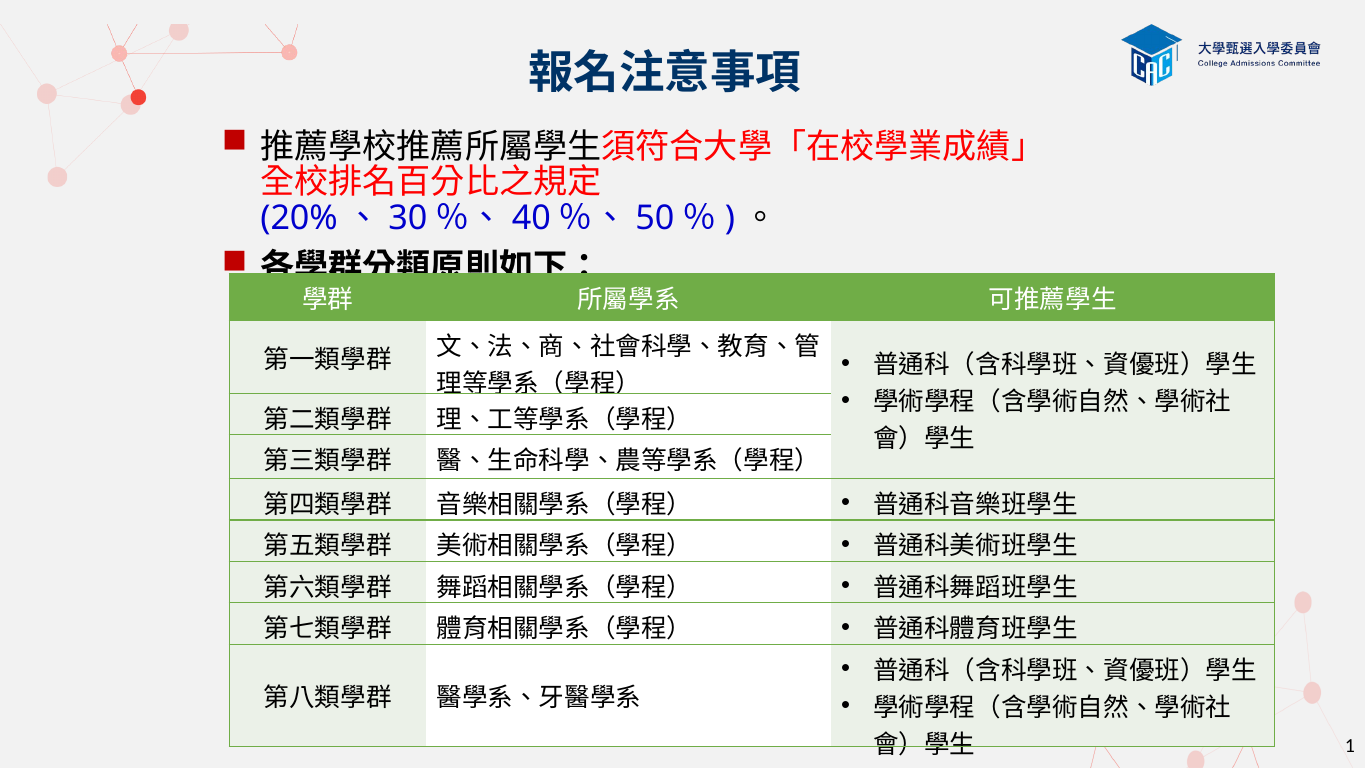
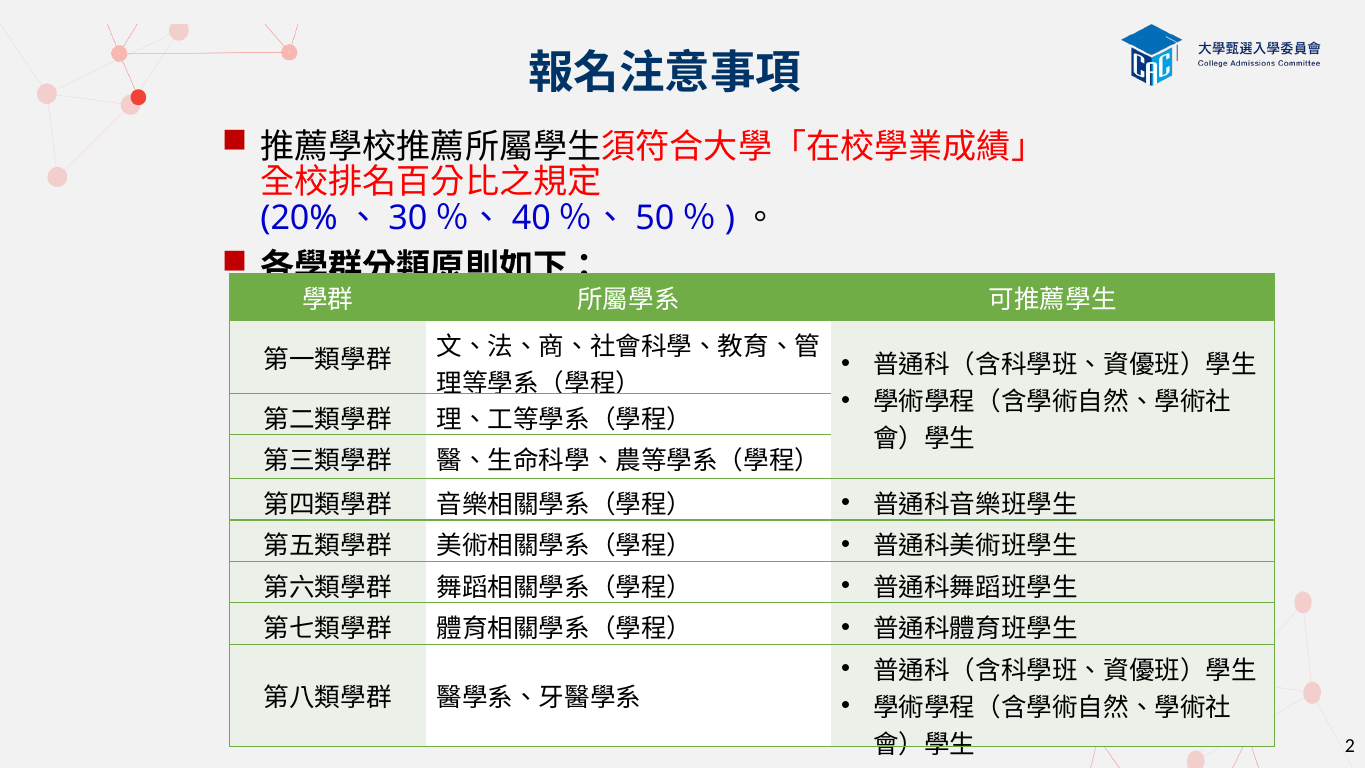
1: 1 -> 2 (1350, 745)
